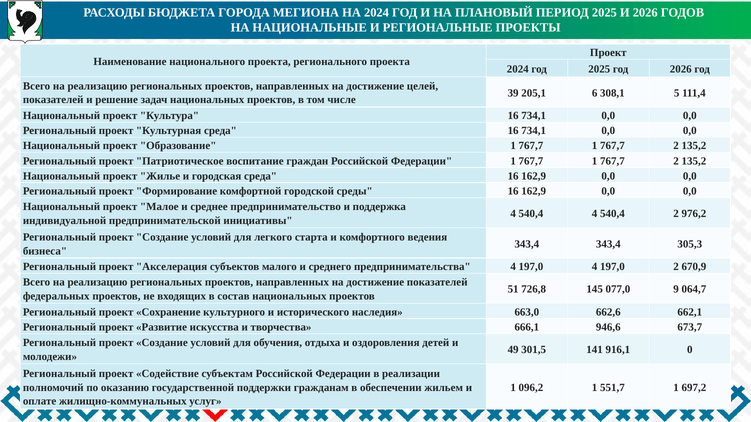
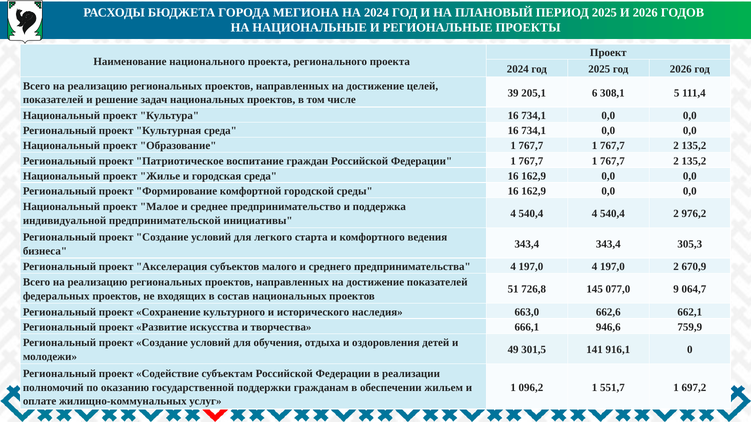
673,7: 673,7 -> 759,9 (690, 327)
